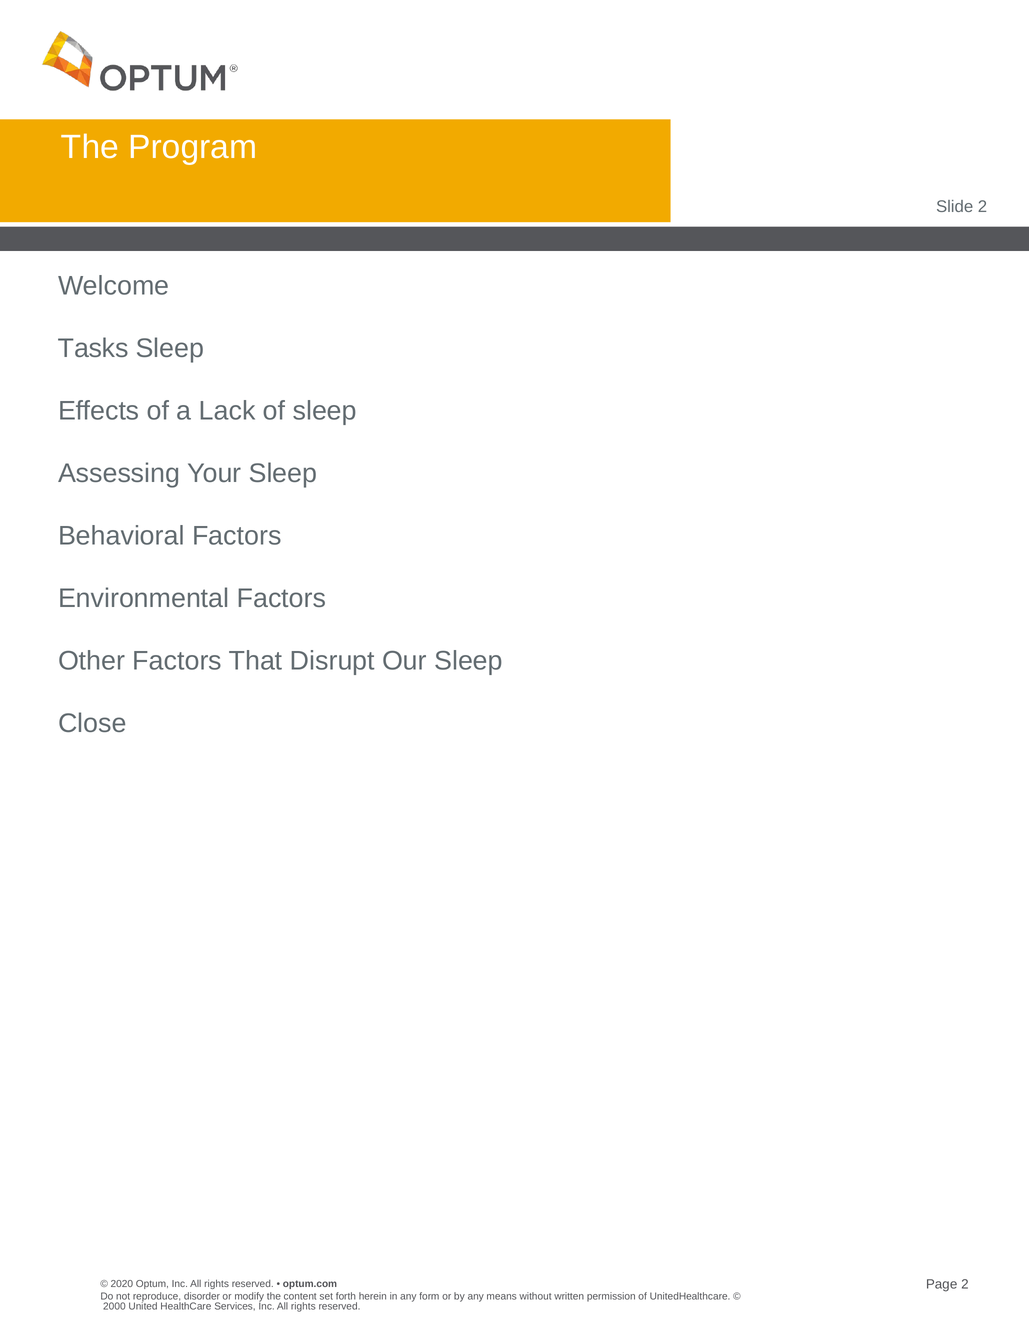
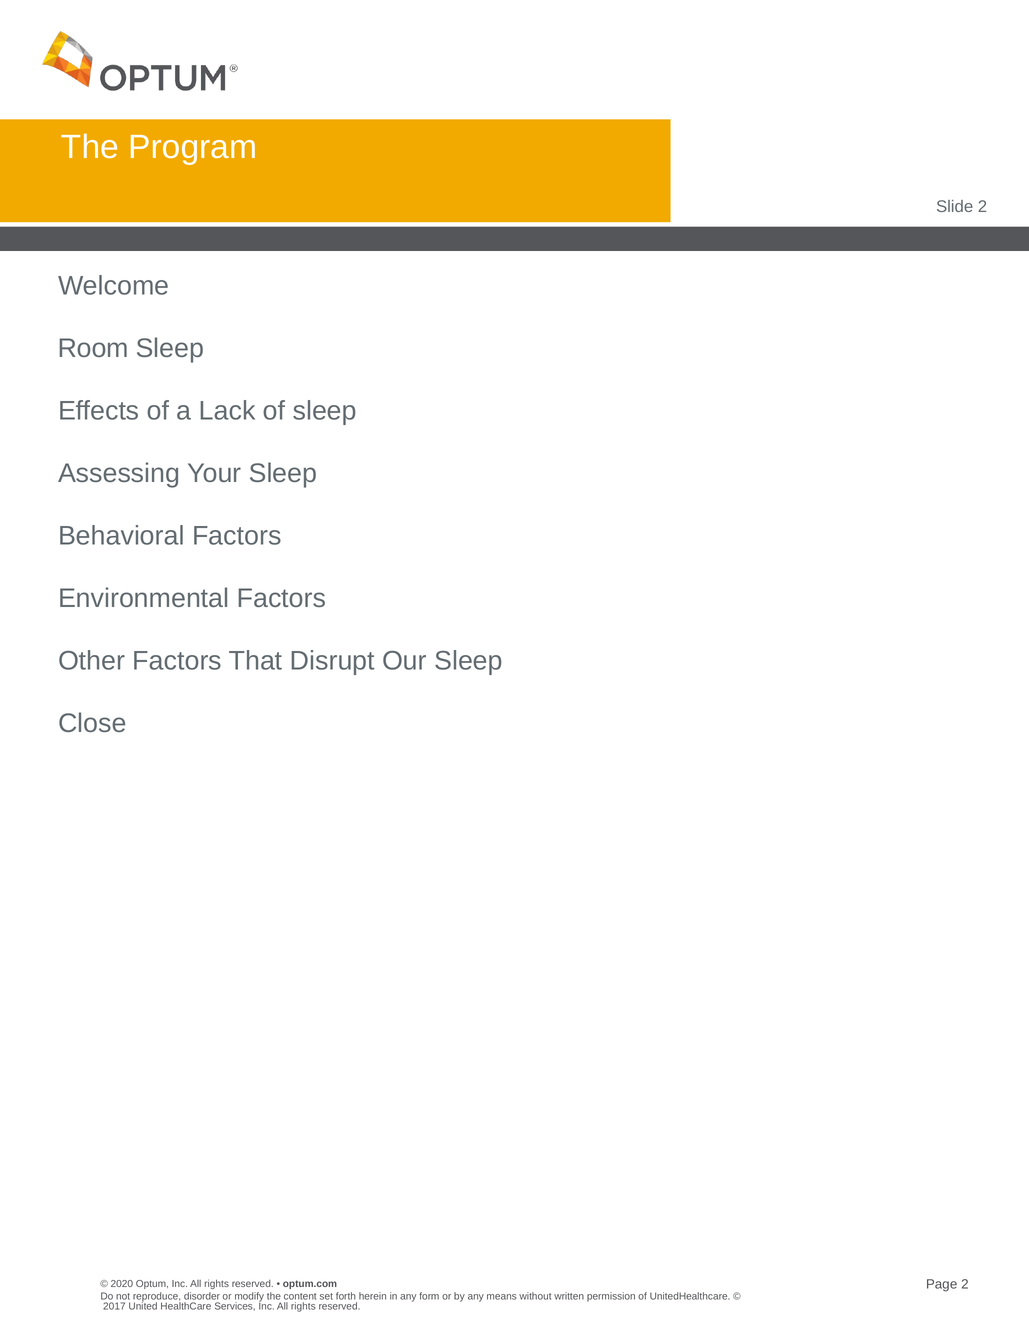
Tasks: Tasks -> Room (93, 348)
2000: 2000 -> 2017 (114, 1306)
